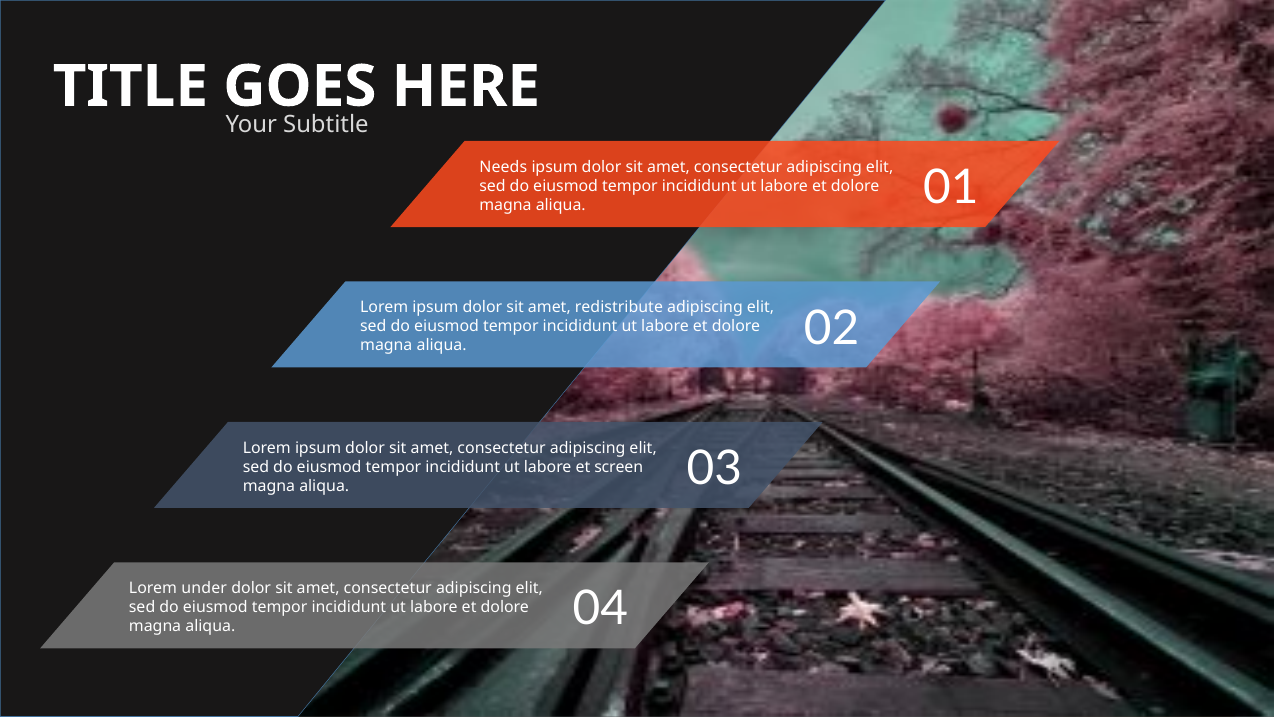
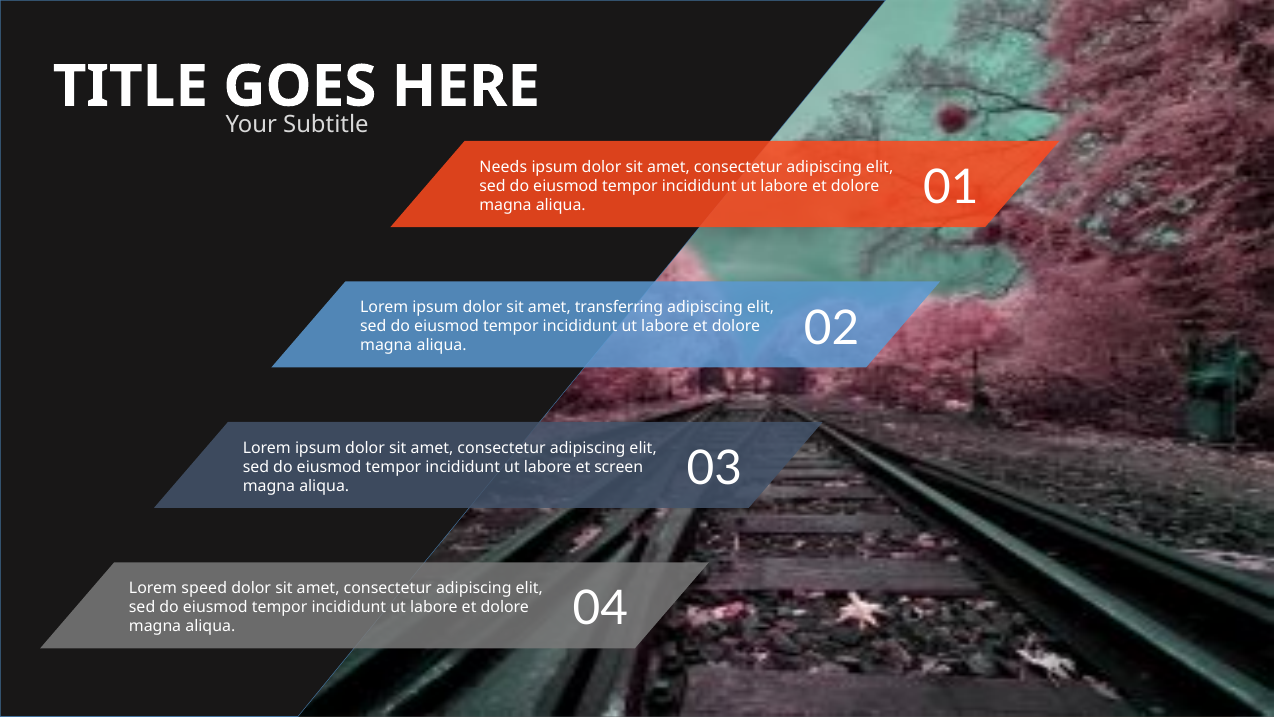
redistribute: redistribute -> transferring (619, 307)
under: under -> speed (204, 587)
